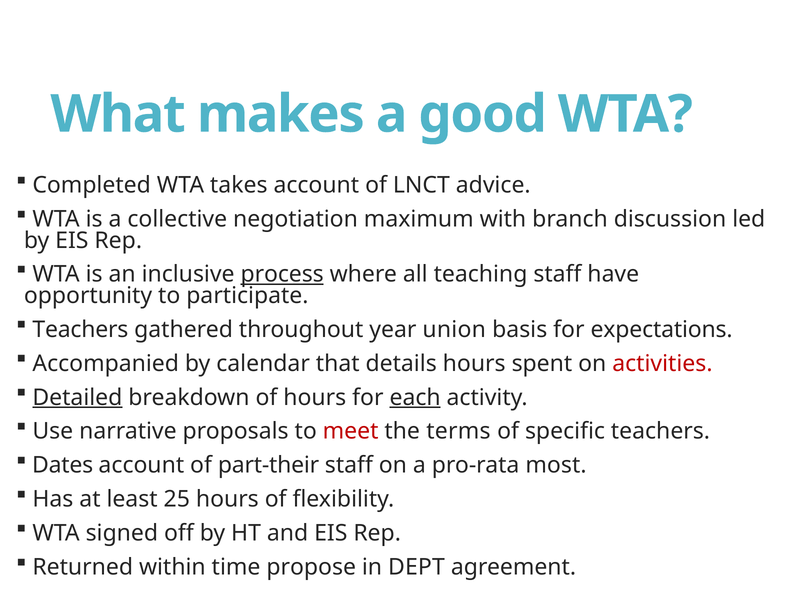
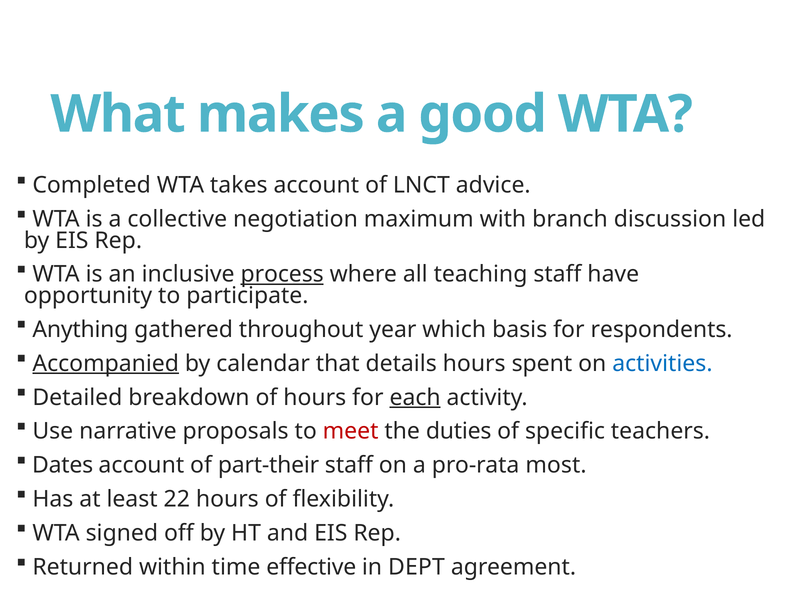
Teachers: Teachers -> Anything (80, 329)
union: union -> which (454, 329)
expectations: expectations -> respondents (662, 329)
Accompanied underline: none -> present (106, 363)
activities colour: red -> blue (662, 363)
Detailed underline: present -> none (77, 397)
terms: terms -> duties (459, 431)
25: 25 -> 22 (177, 499)
propose: propose -> effective (311, 567)
